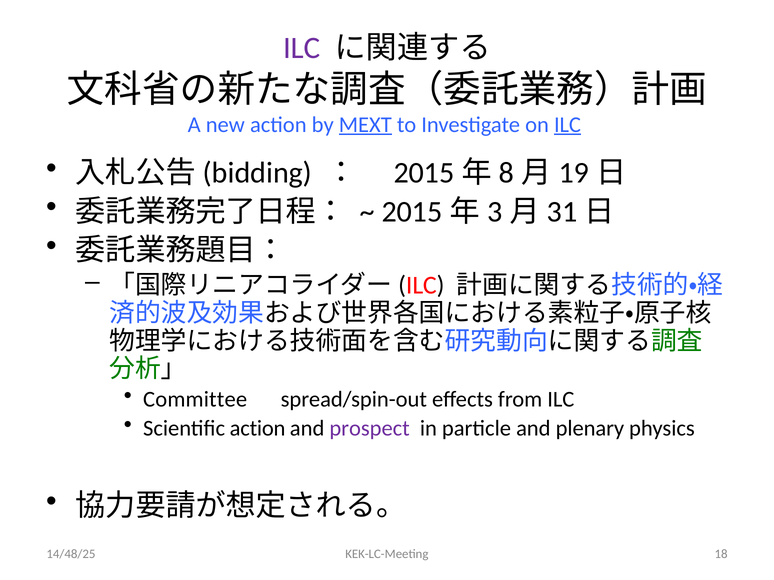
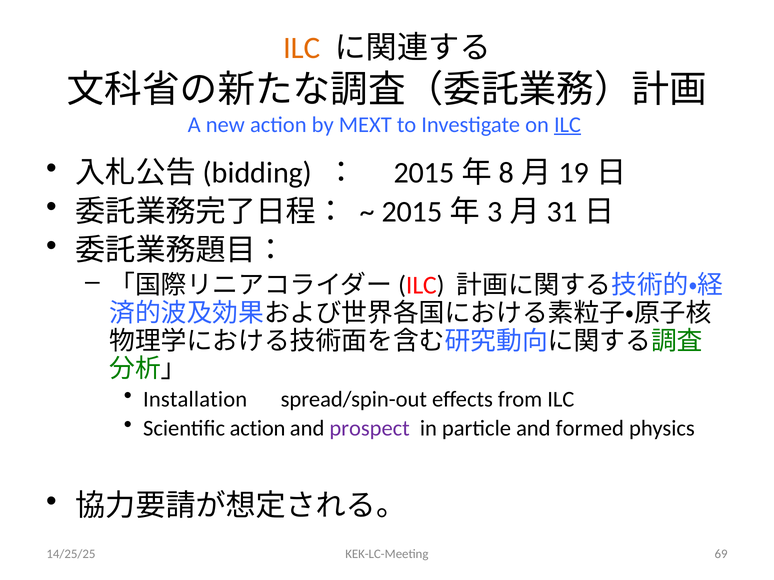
ILC colour: purple -> orange (302, 48)
MEXT underline: present -> none (365, 125)
Committee: Committee -> Installation (195, 400)
plenary: plenary -> formed (590, 429)
14/48/25: 14/48/25 -> 14/25/25 (71, 554)
18: 18 -> 69 (721, 554)
